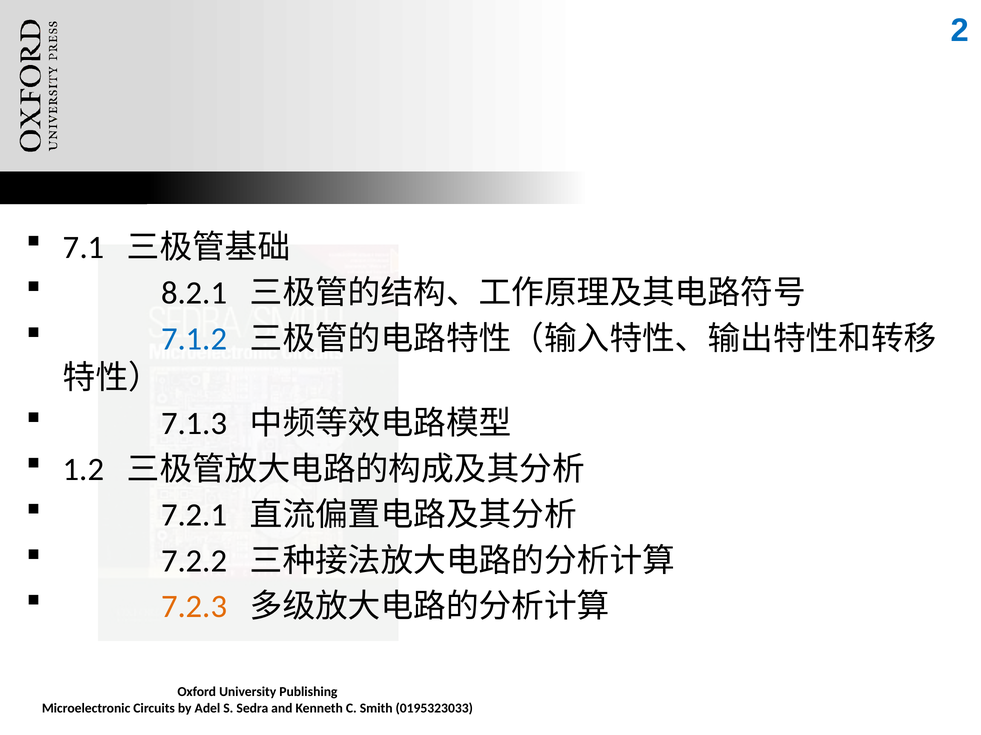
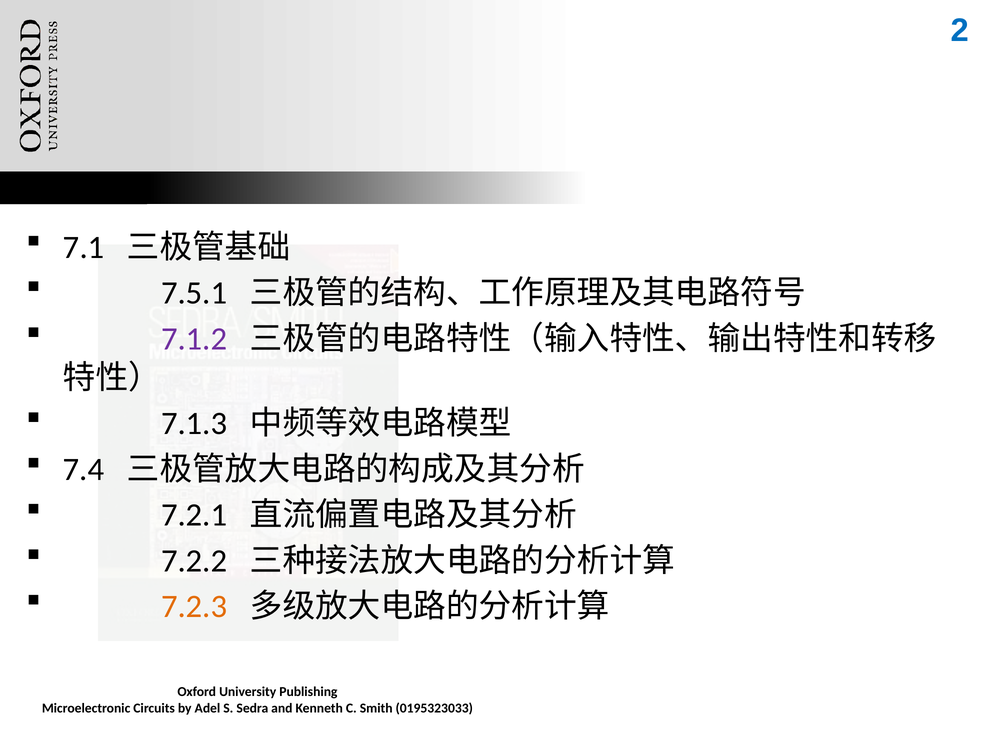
8.2.1: 8.2.1 -> 7.5.1 (194, 293)
7.1.2 colour: blue -> purple (194, 339)
1.2: 1.2 -> 7.4 (84, 470)
